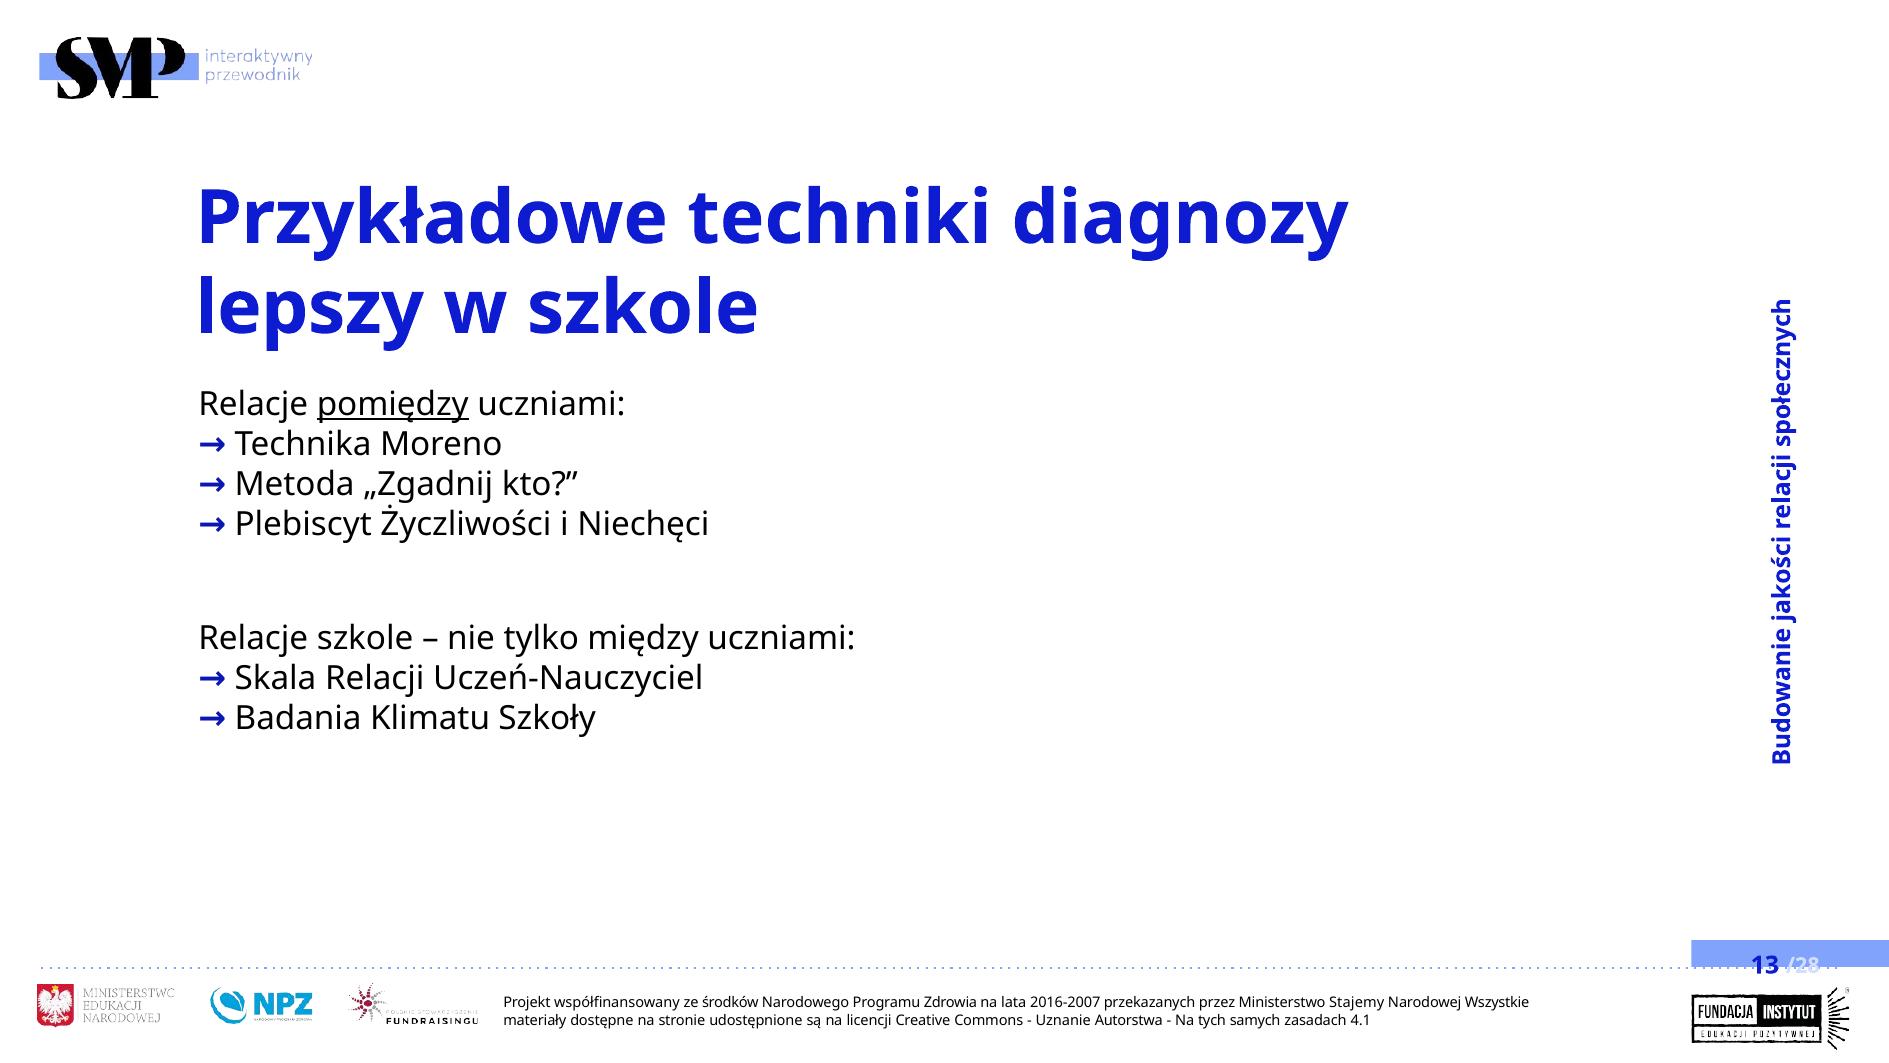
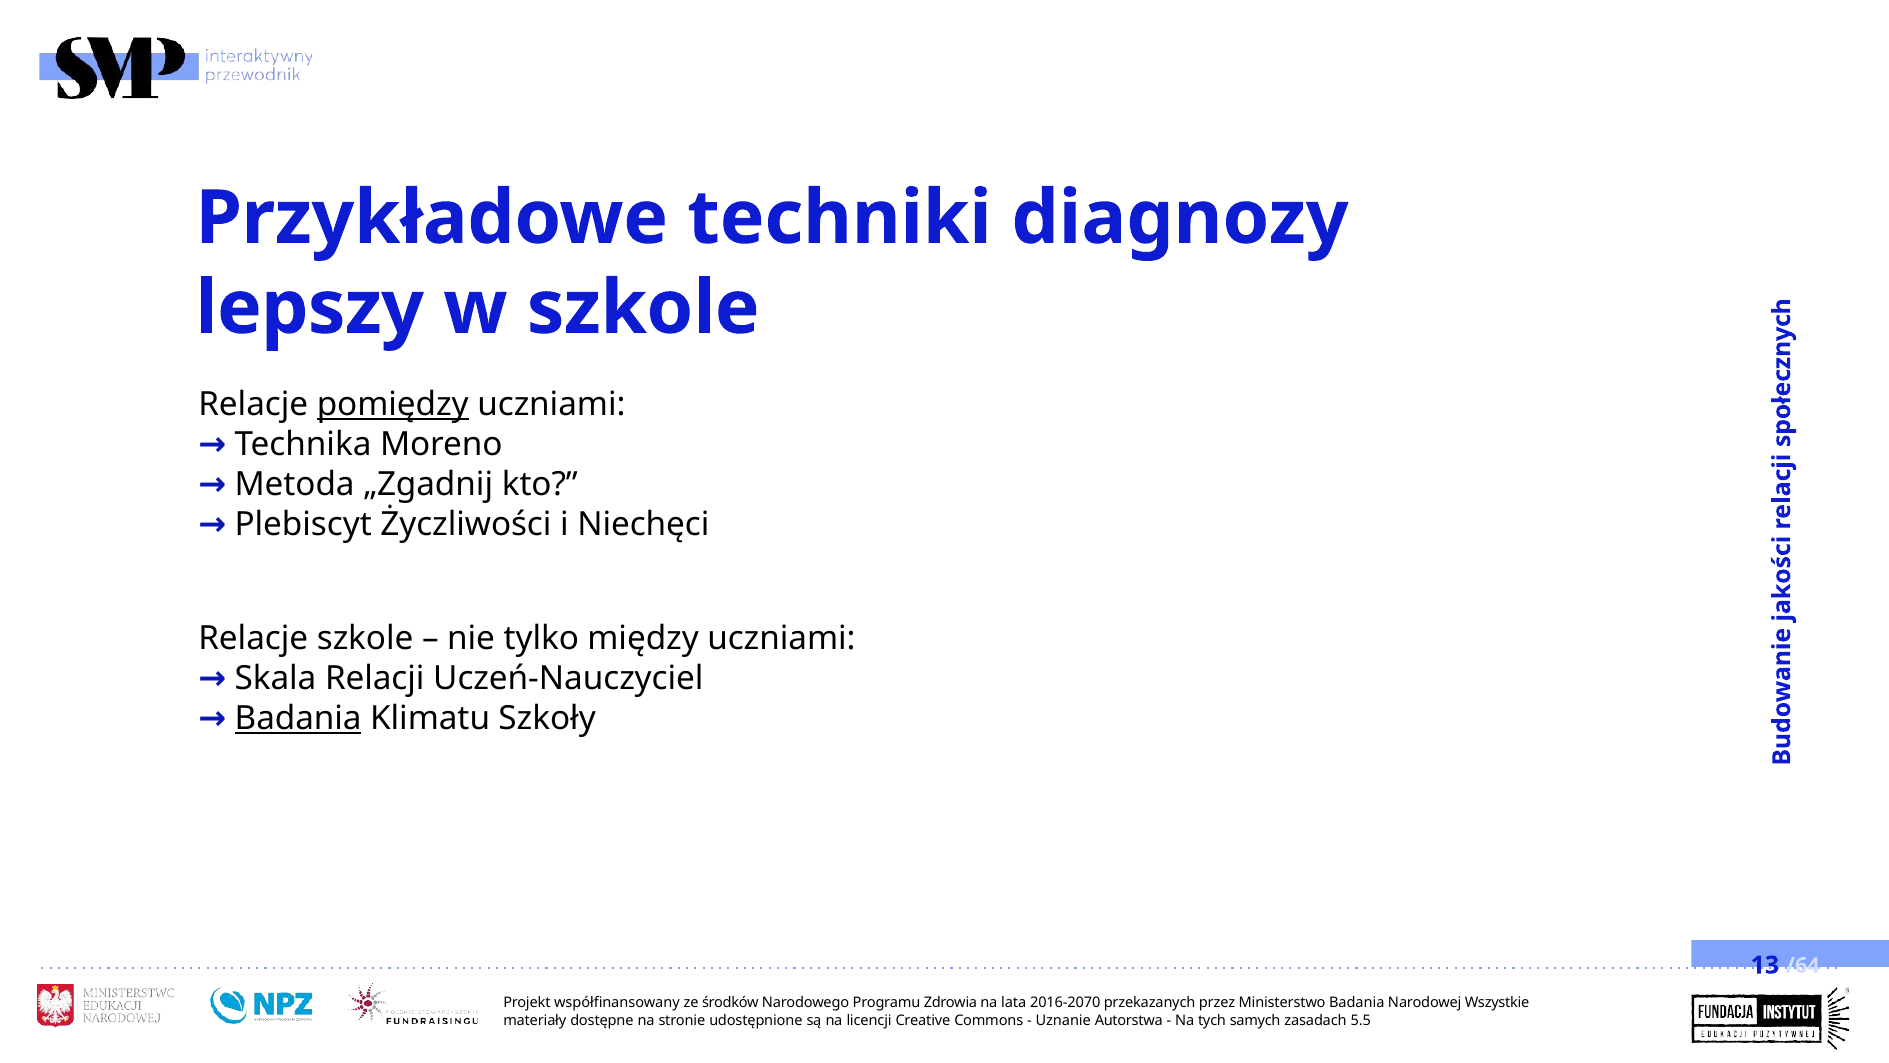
Badania underline: none -> present (298, 719)
/28: /28 -> /64 (1803, 966)
2016-2007: 2016-2007 -> 2016-2070 (1065, 1002)
Ministerstwo Stajemy: Stajemy -> Badania (1357, 1002)
4.1: 4.1 -> 5.5 (1361, 1021)
